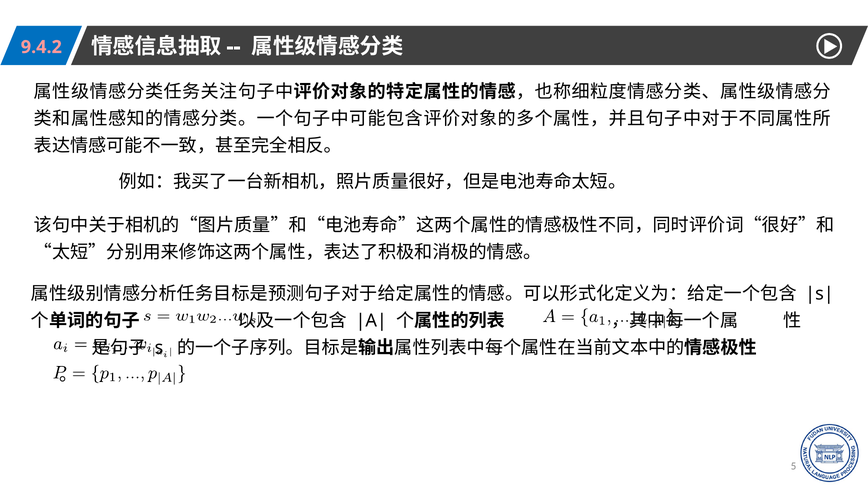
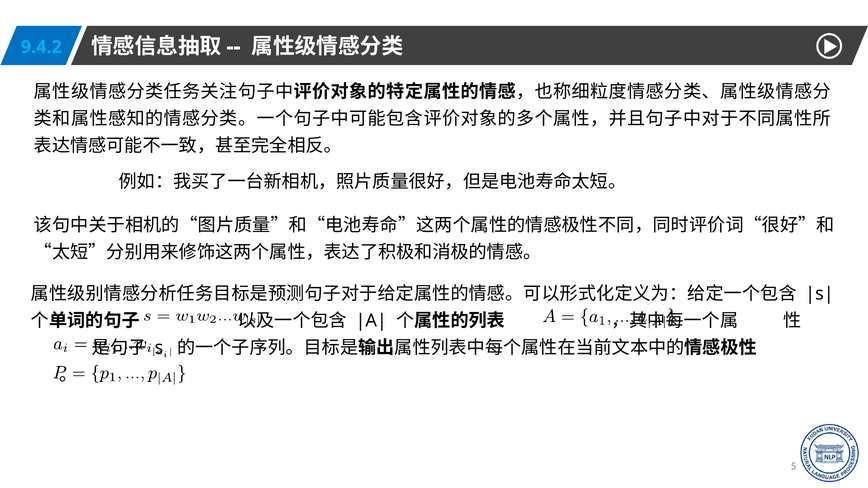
9.4.2 colour: pink -> light blue (41, 47)
